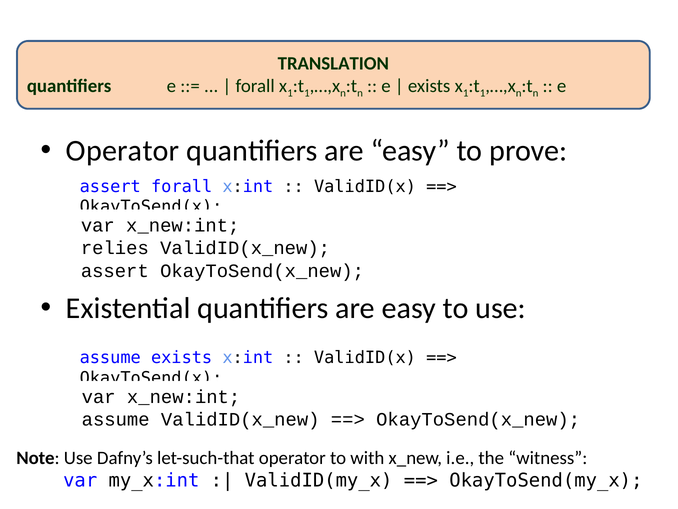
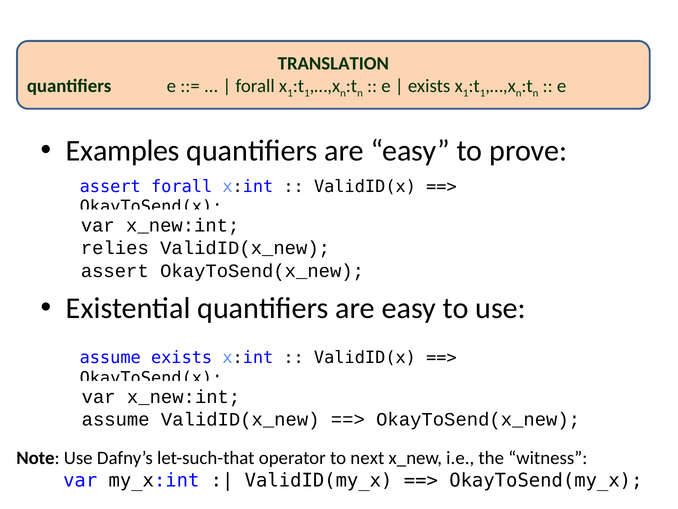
Operator: Operator -> Examples (123, 151)
with: with -> next (367, 457)
